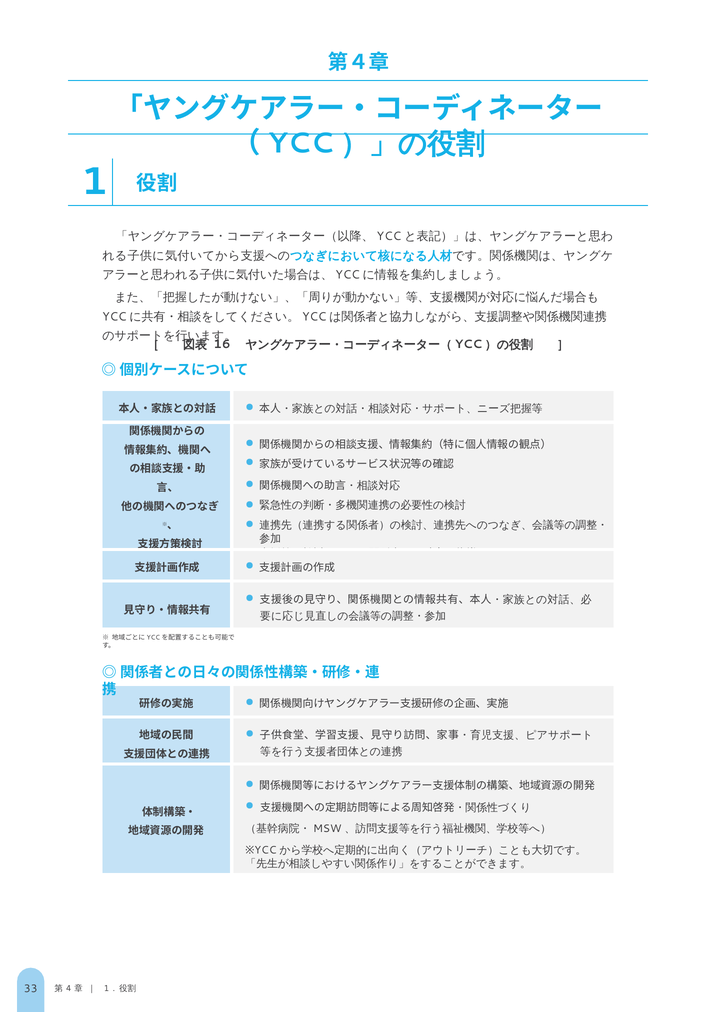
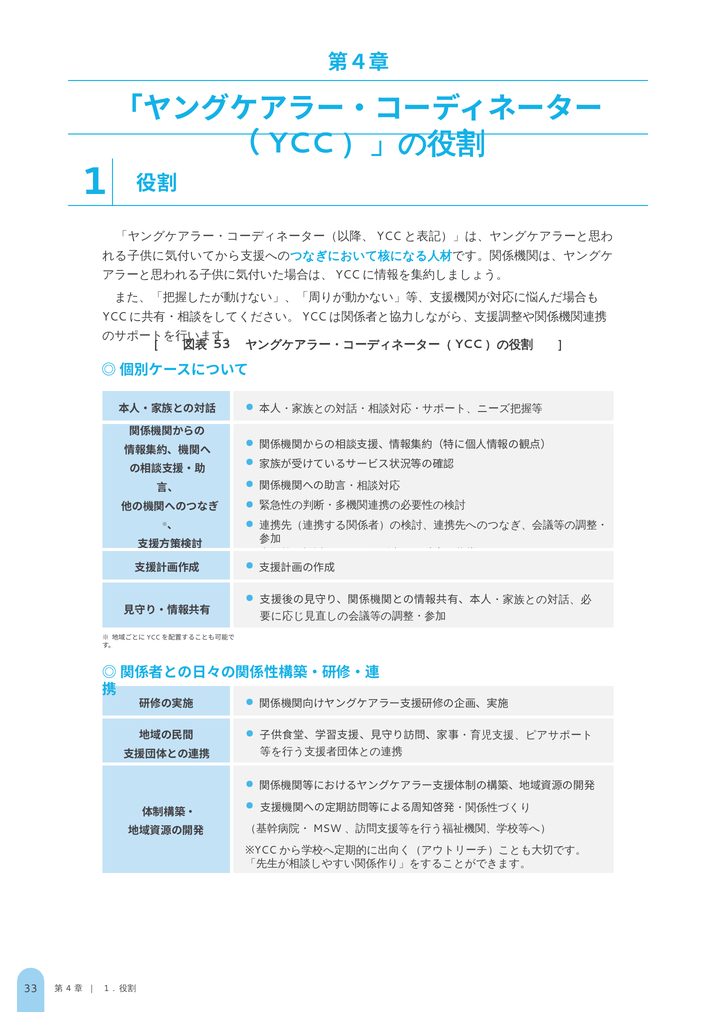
16: 16 -> 53 (222, 345)
